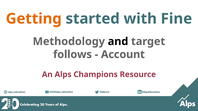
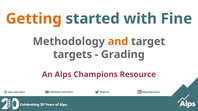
and colour: black -> orange (118, 42)
follows: follows -> targets (73, 55)
Account: Account -> Grading (123, 55)
